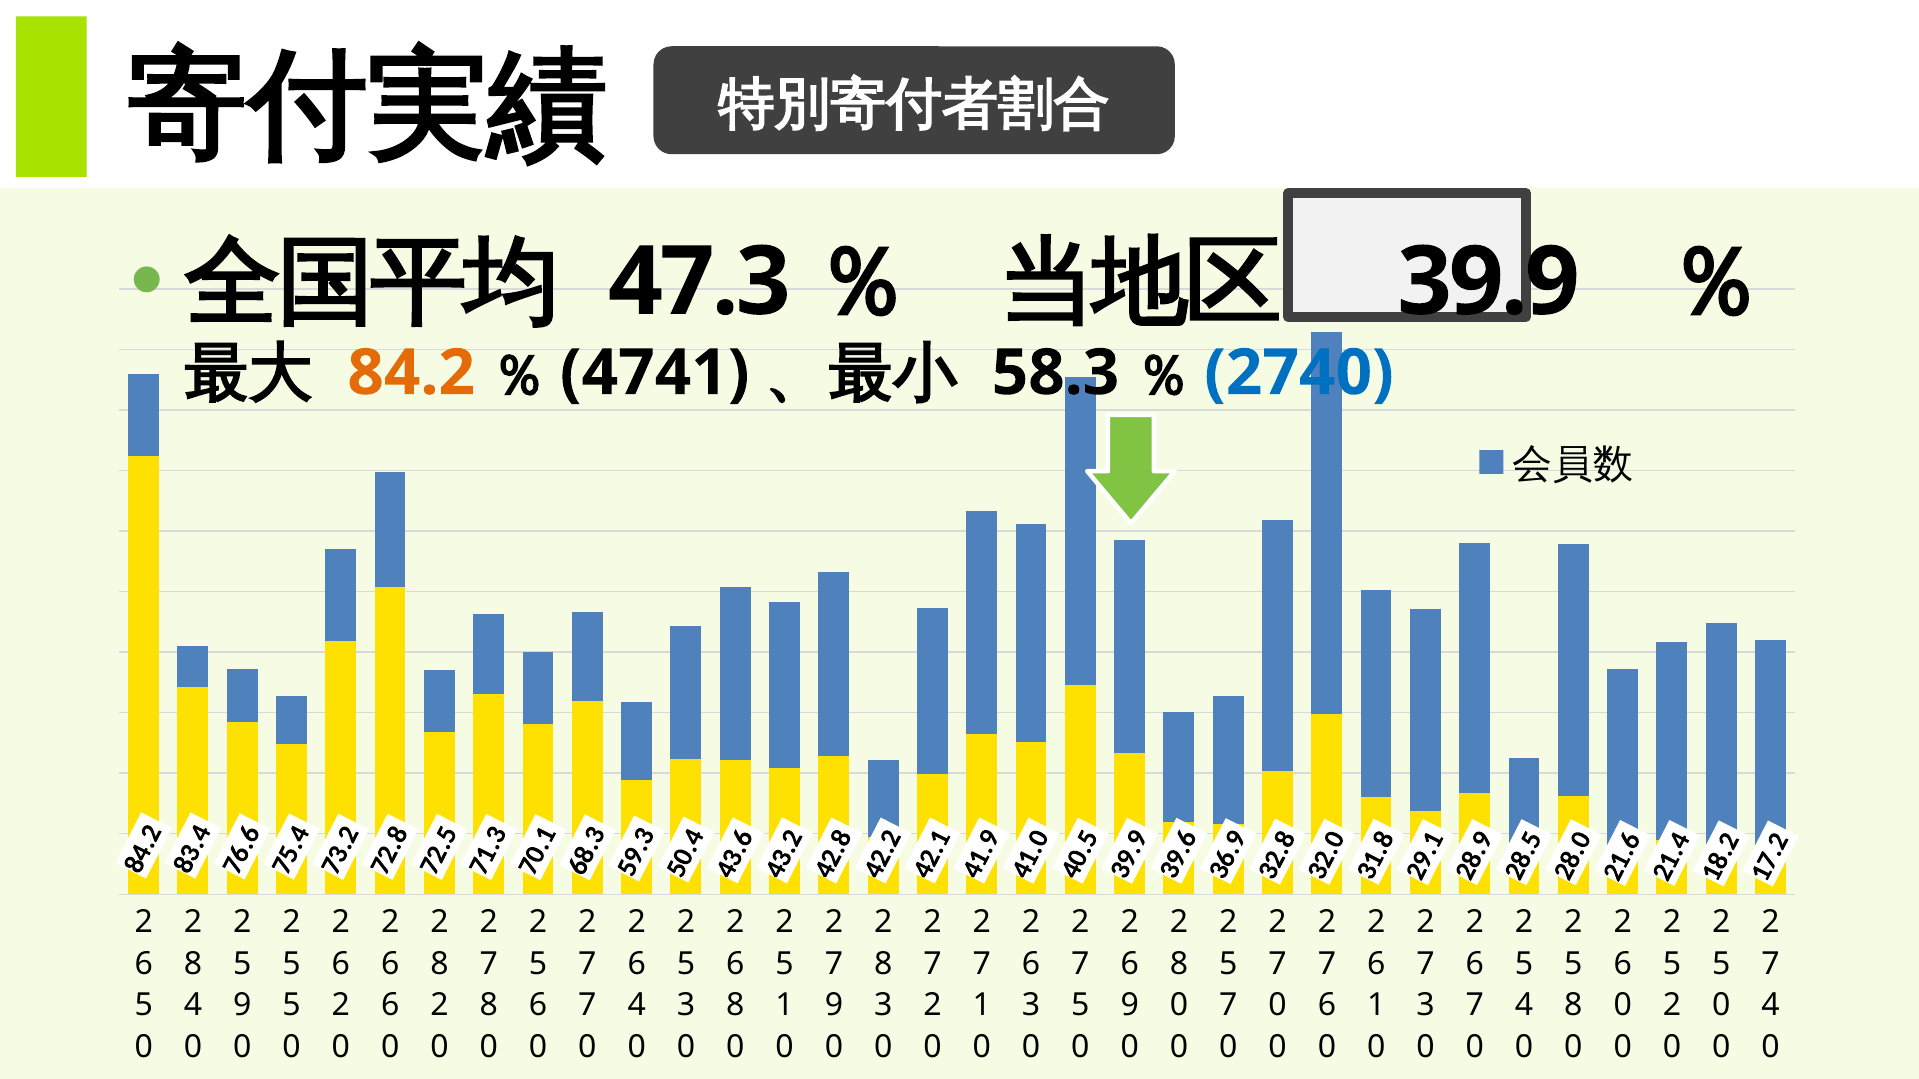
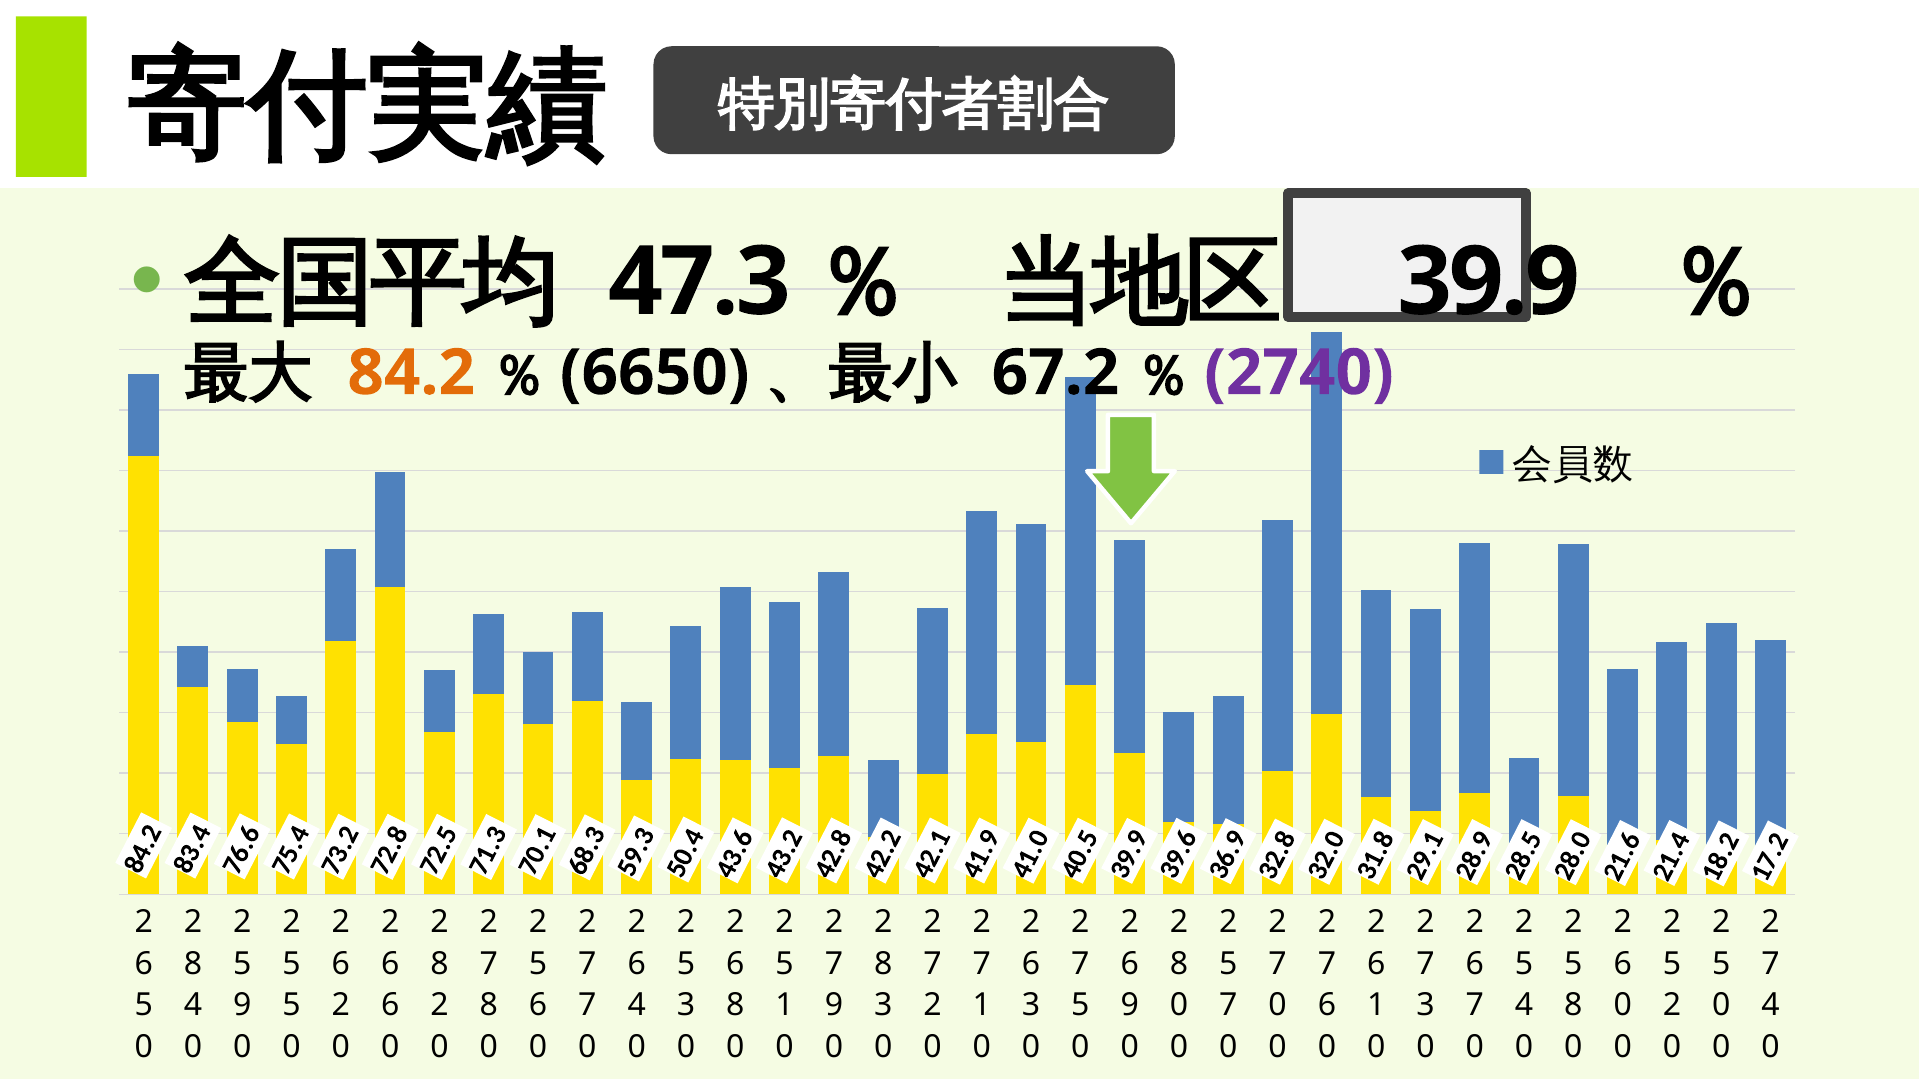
4741: 4741 -> 6650 (655, 373)
58.3: 58.3 -> 67.2 (1056, 373)
2740 colour: blue -> purple (1299, 373)
